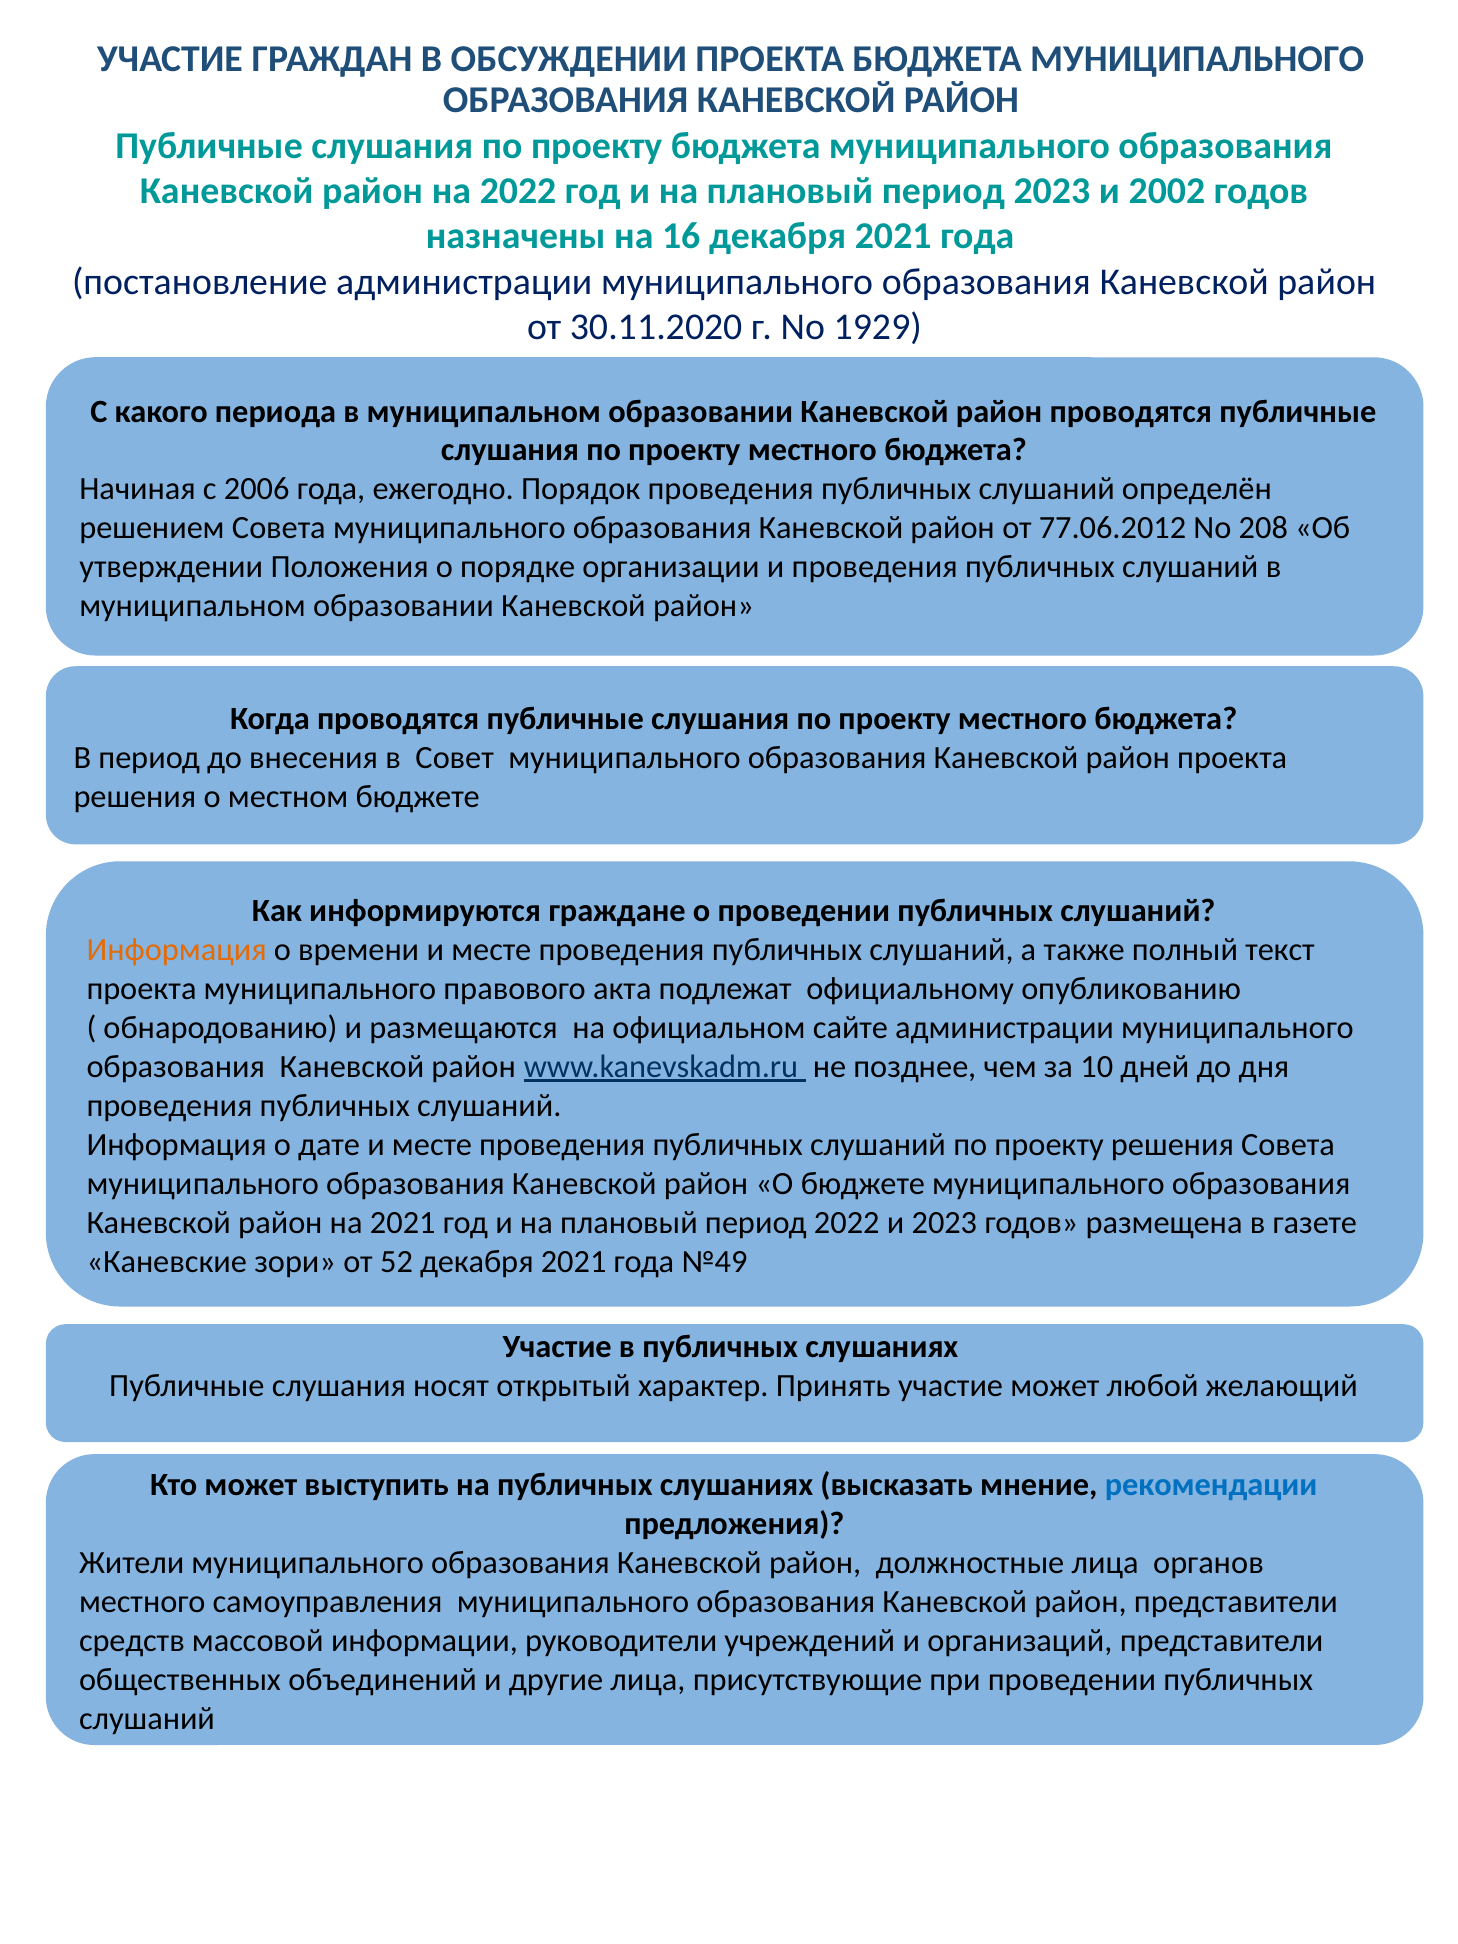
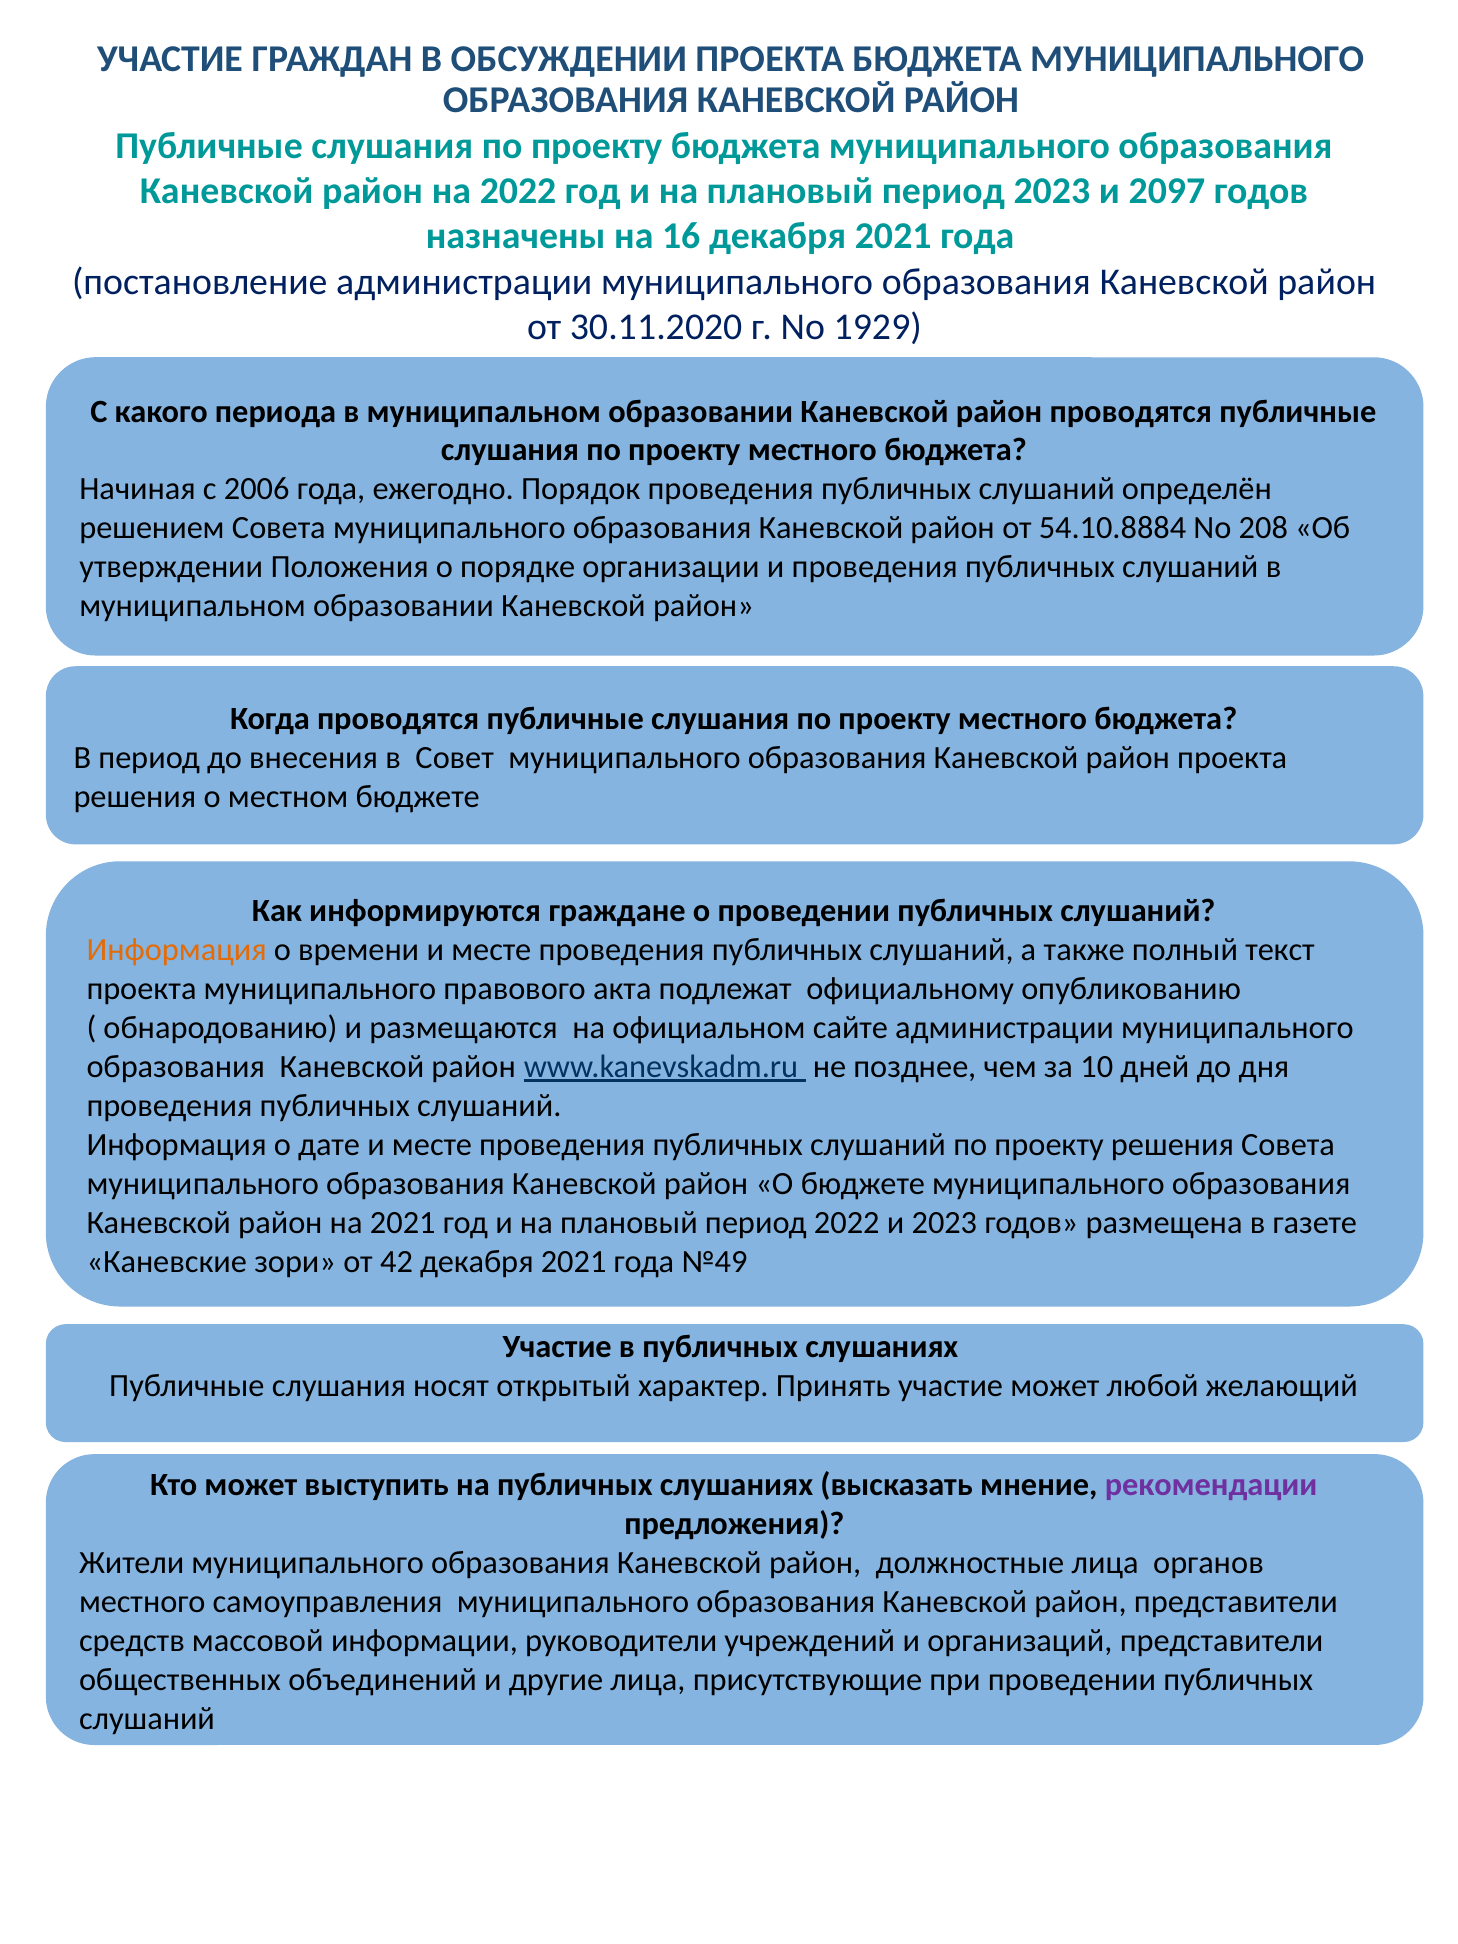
2002: 2002 -> 2097 (1167, 191)
77.06.2012: 77.06.2012 -> 54.10.8884 (1112, 528)
52: 52 -> 42 (397, 1261)
рекомендации colour: blue -> purple (1211, 1485)
